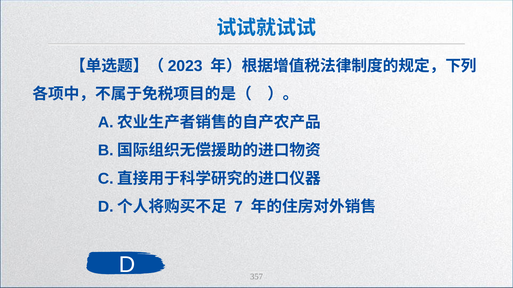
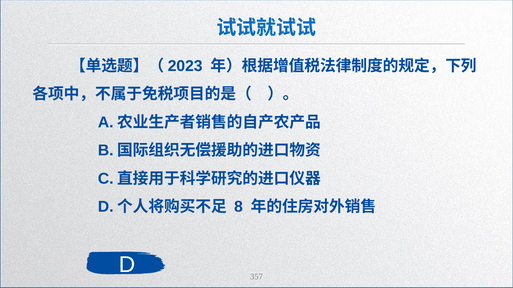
7: 7 -> 8 (238, 207)
